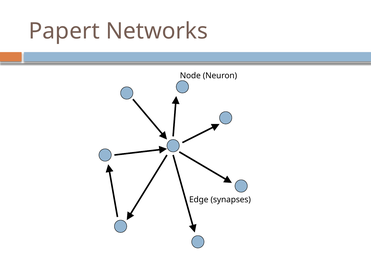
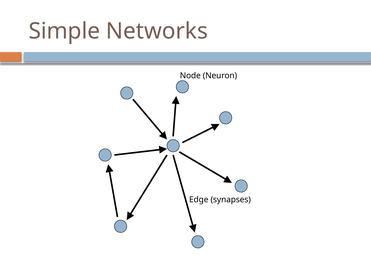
Papert: Papert -> Simple (64, 31)
